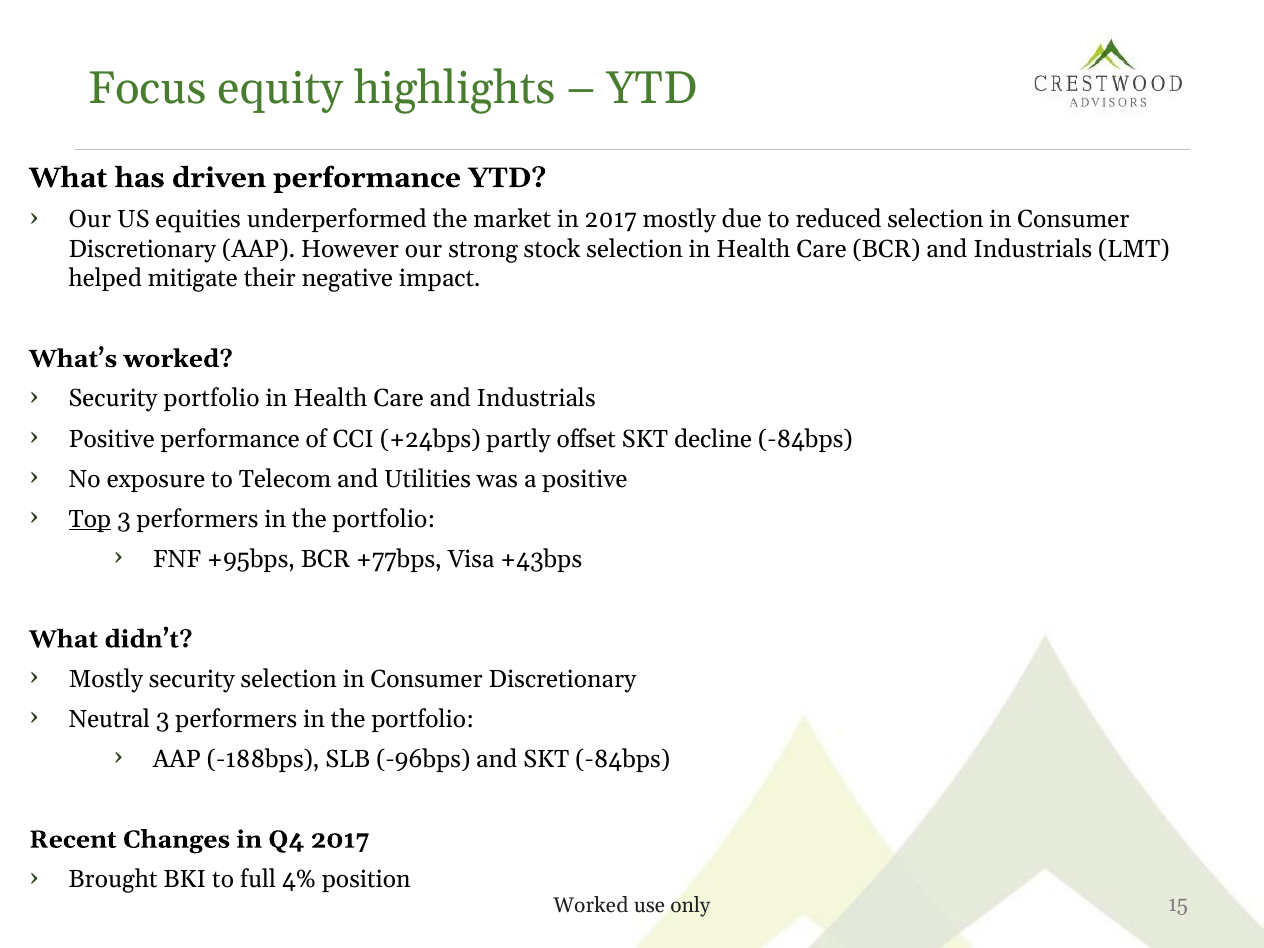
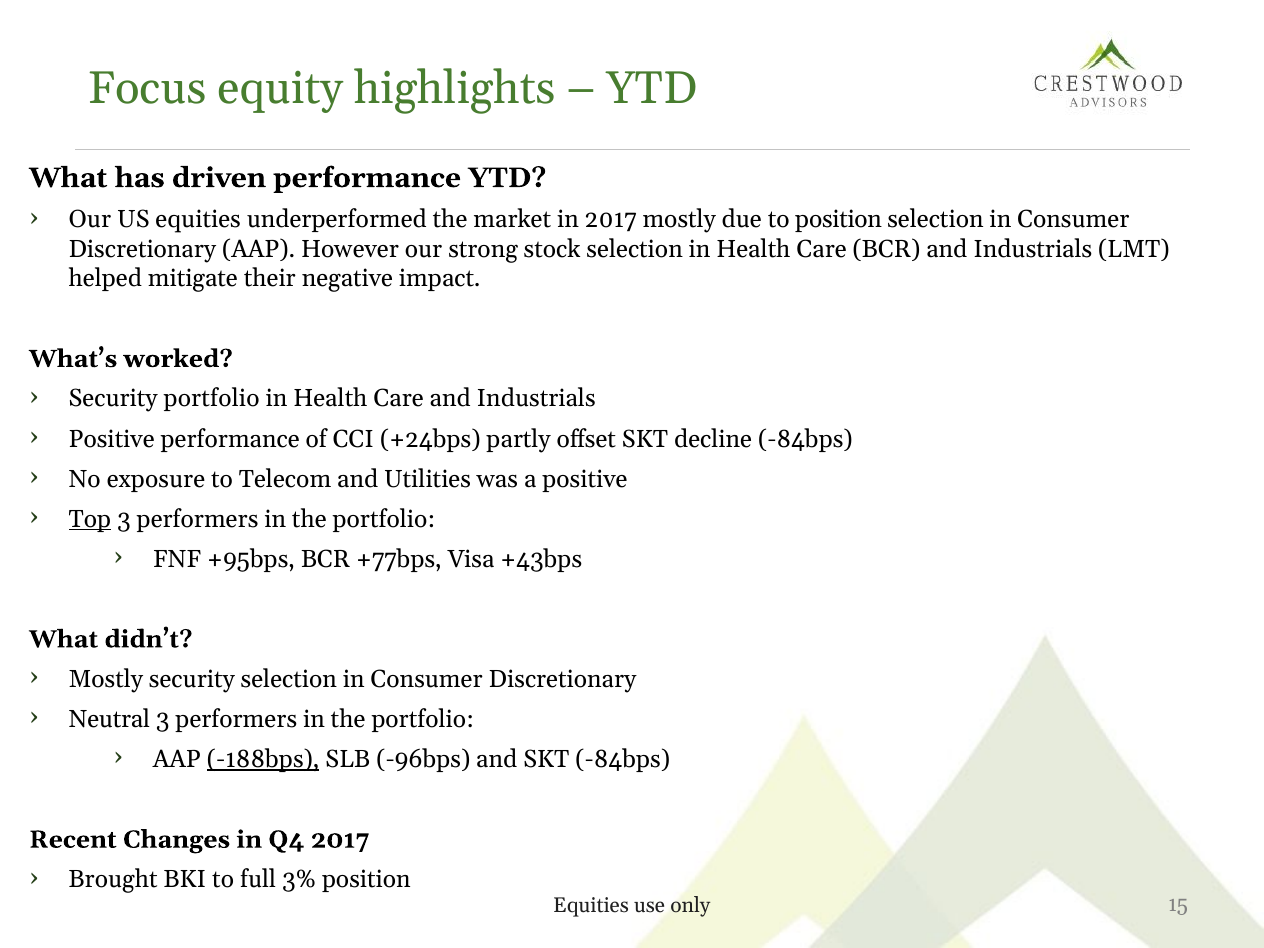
to reduced: reduced -> position (839, 220)
-188bps underline: none -> present (263, 759)
4%: 4% -> 3% (299, 880)
Worked: Worked -> Equities (591, 905)
